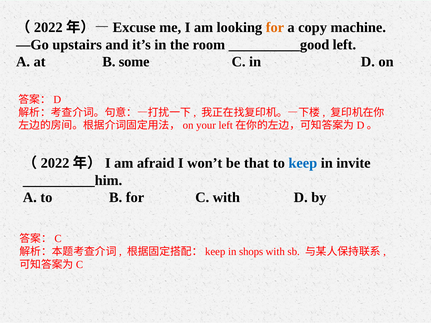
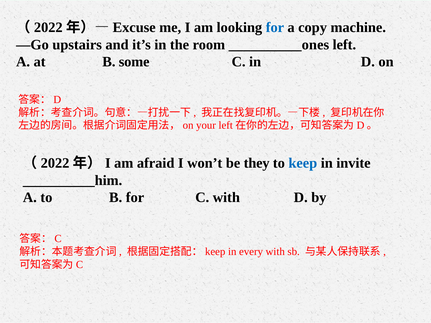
for colour: orange -> blue (275, 27)
__________good: __________good -> __________ones (279, 45)
that: that -> they (257, 163)
shops: shops -> every (251, 252)
